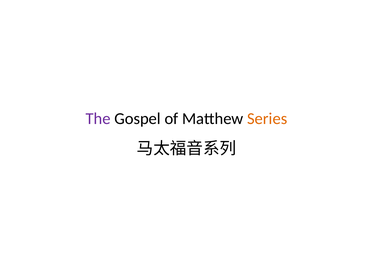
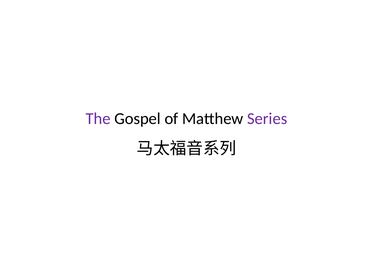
Series colour: orange -> purple (267, 119)
